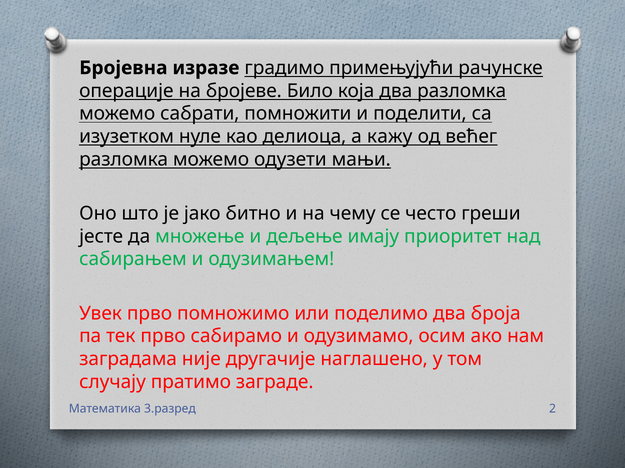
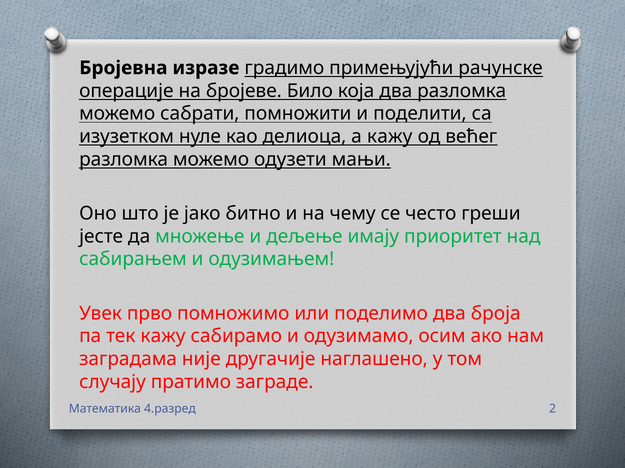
тек прво: прво -> кажу (163, 337)
3.разред: 3.разред -> 4.разред (170, 409)
